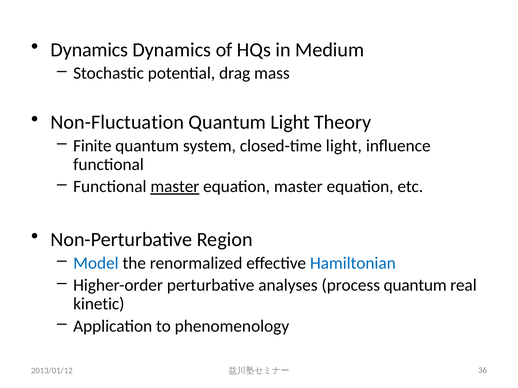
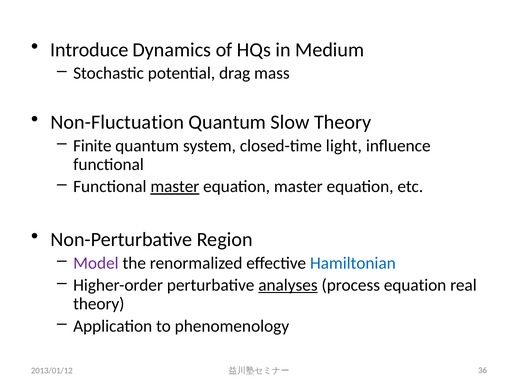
Dynamics: Dynamics -> Introduce (89, 50)
Quantum Light: Light -> Slow (290, 122)
Model colour: blue -> purple (96, 263)
analyses underline: none -> present (288, 286)
process quantum: quantum -> equation (415, 286)
kinetic: kinetic -> theory (99, 304)
